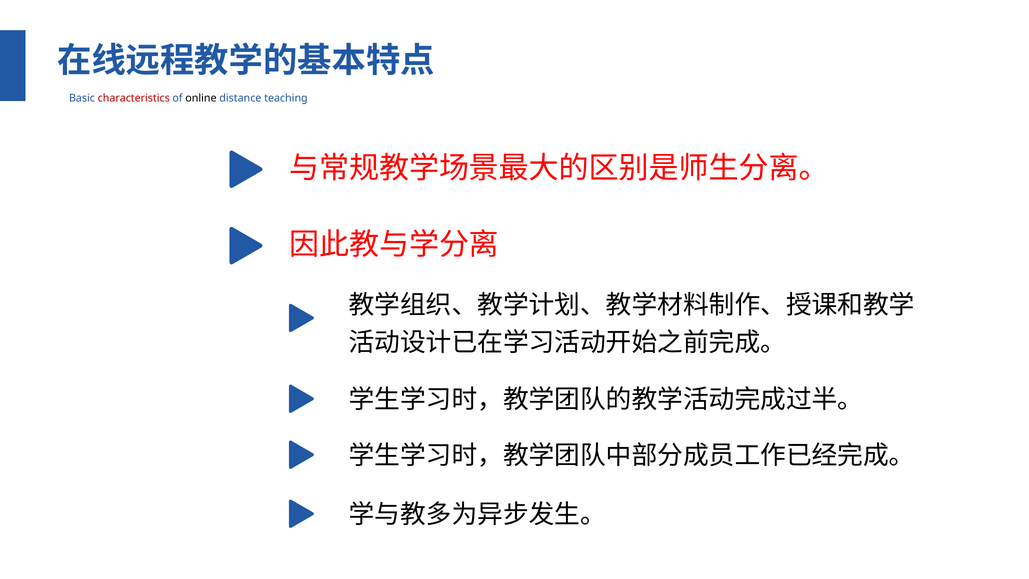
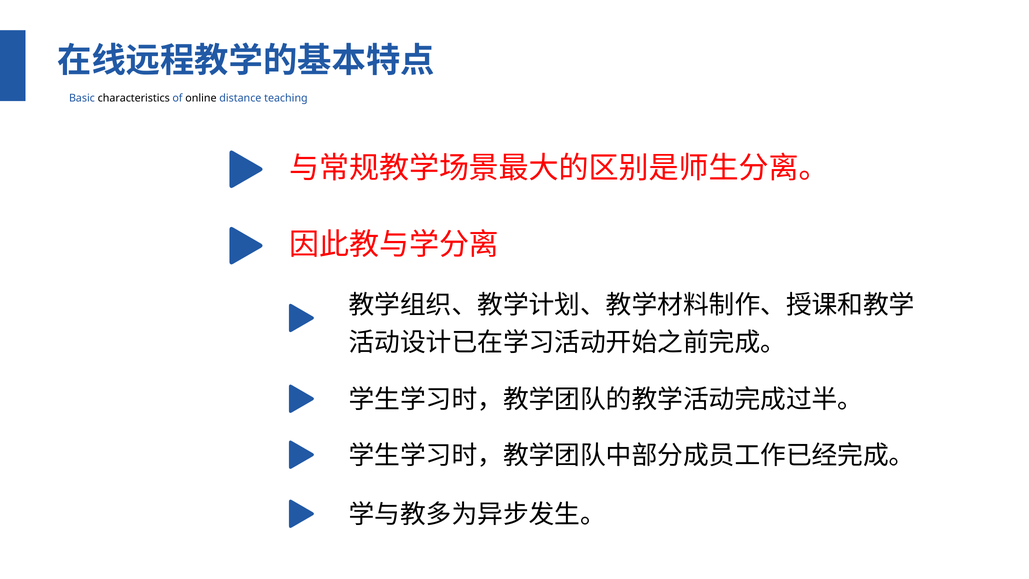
characteristics colour: red -> black (134, 98)
